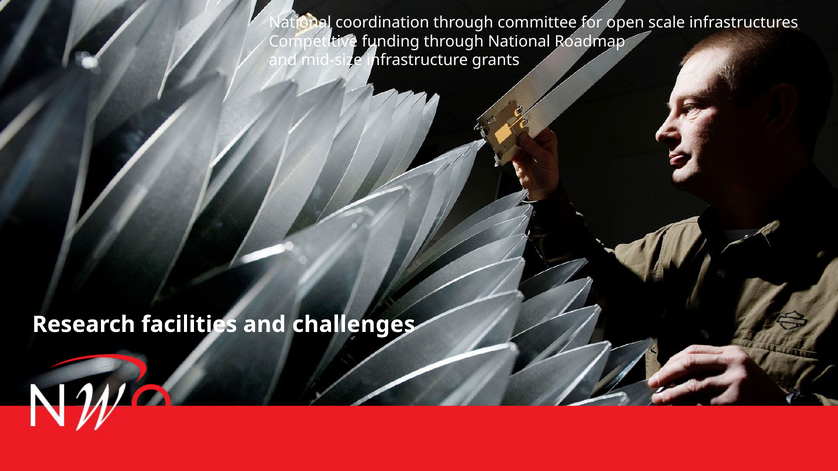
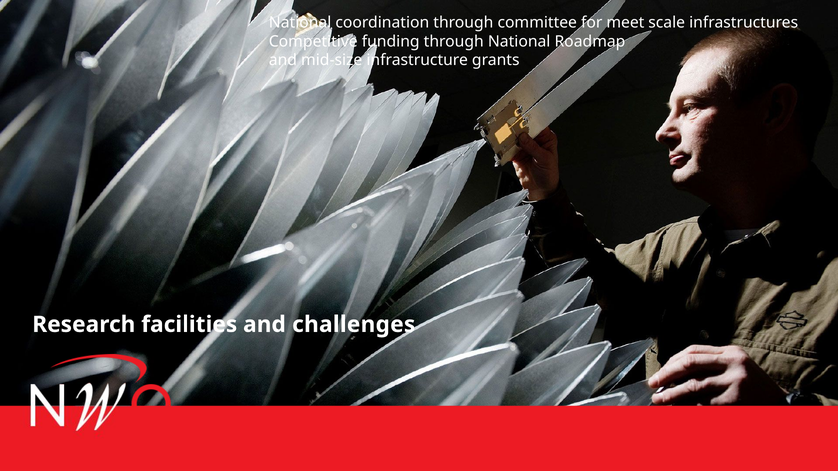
open: open -> meet (625, 23)
